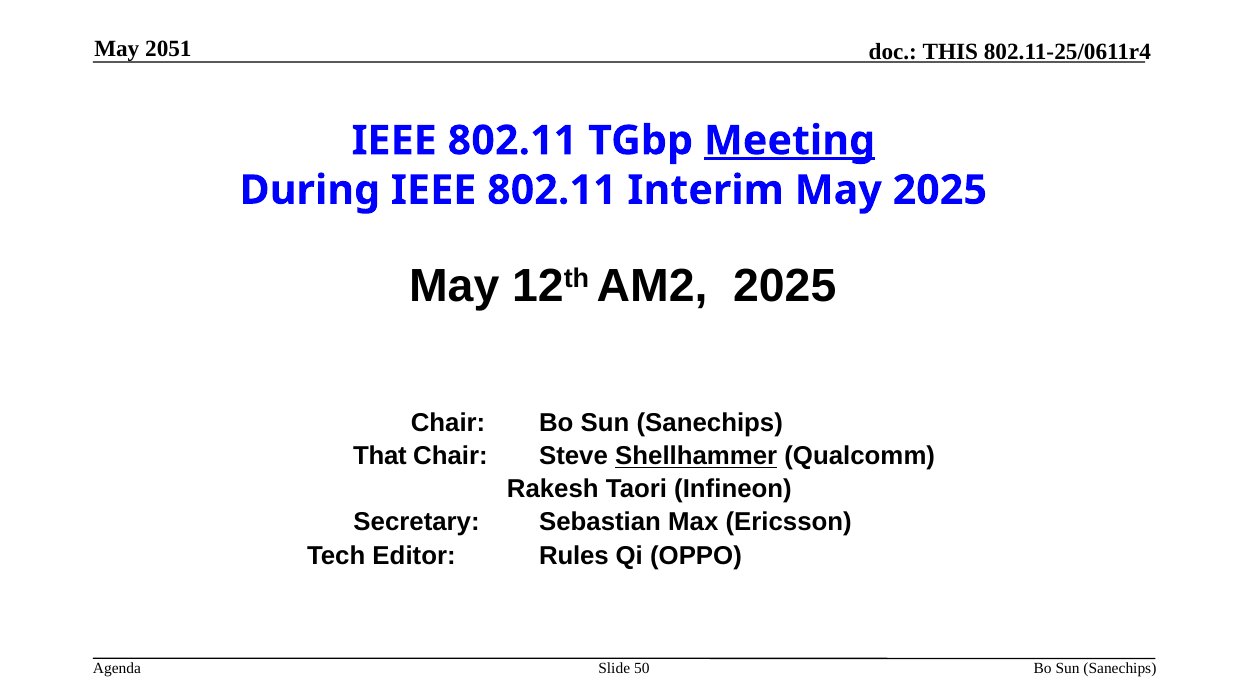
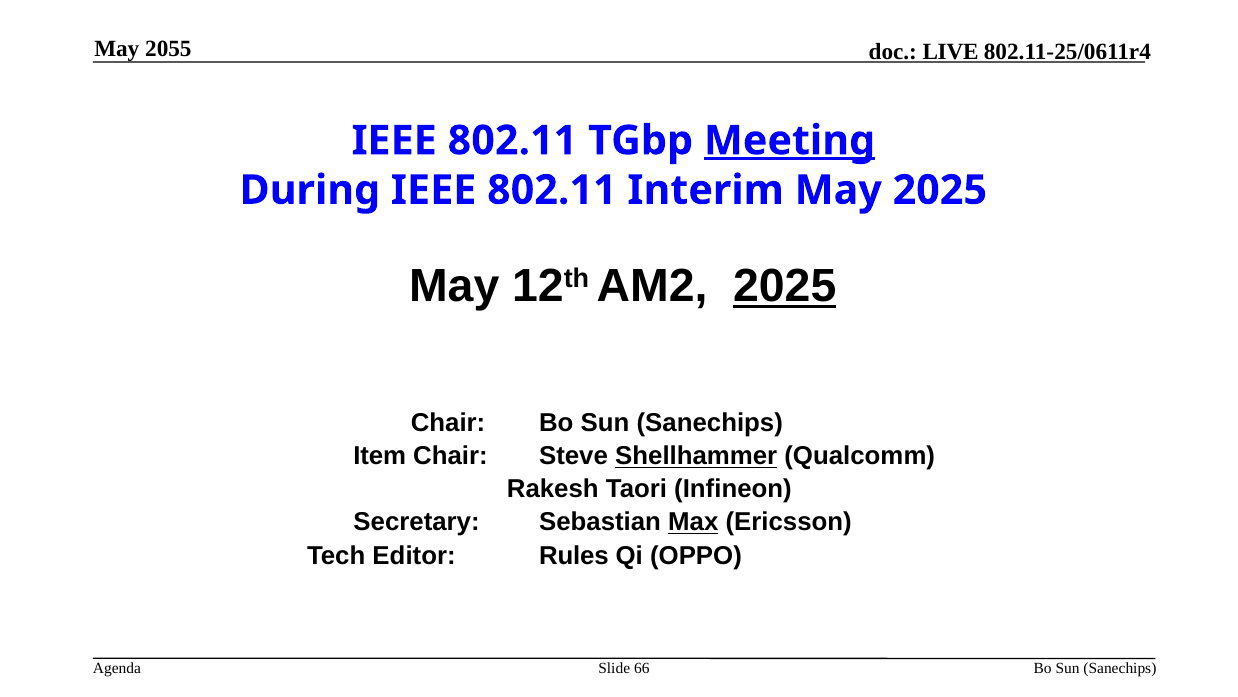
2051: 2051 -> 2055 (168, 49)
THIS: THIS -> LIVE (951, 52)
2025 underline: none -> present (785, 286)
That: That -> Item (380, 456)
Max underline: none -> present (693, 522)
50: 50 -> 66 (642, 668)
